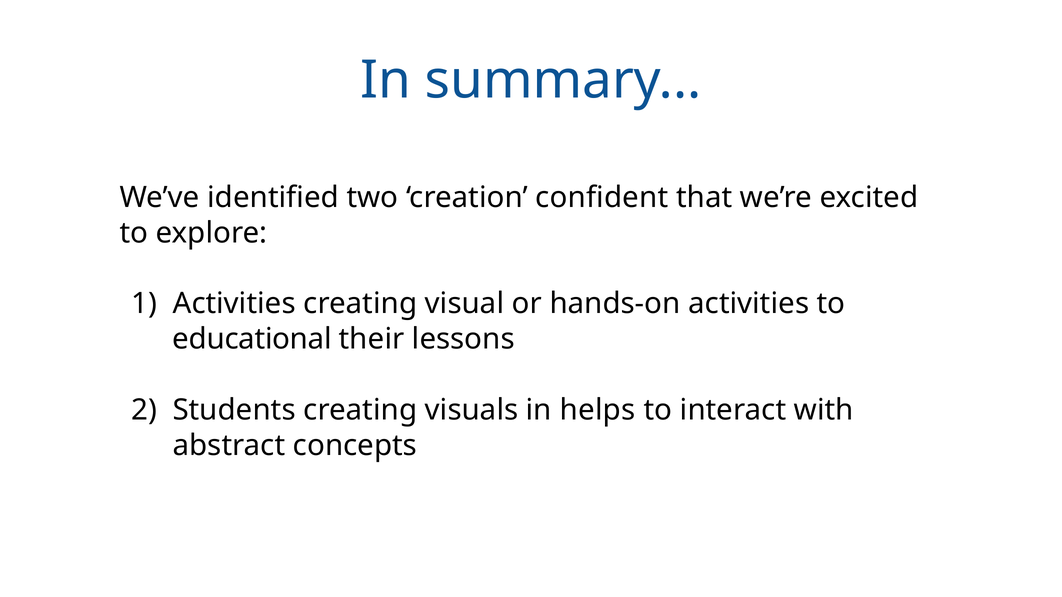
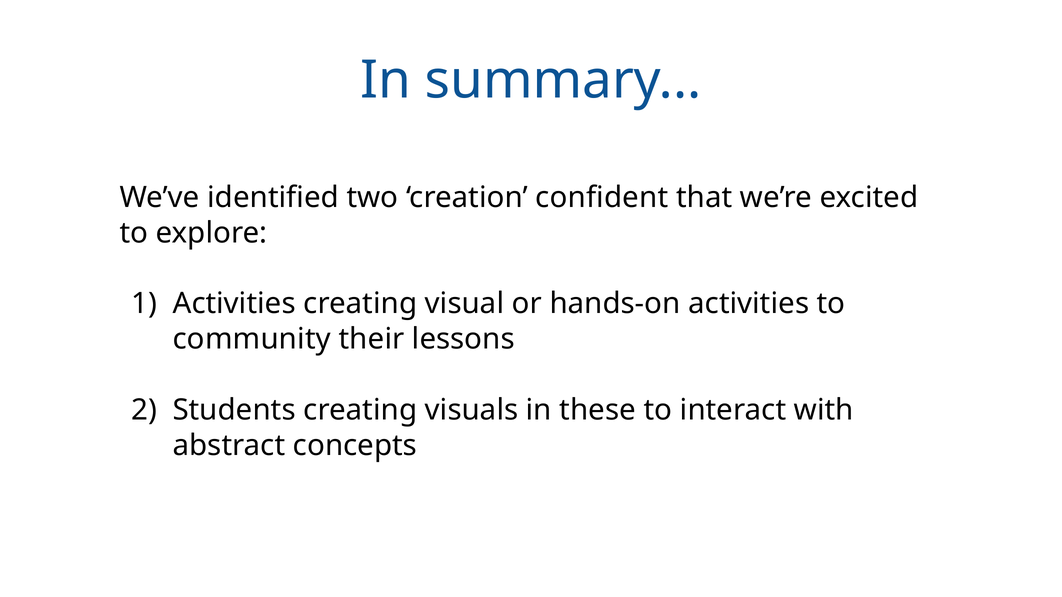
educational: educational -> community (252, 339)
helps: helps -> these (598, 410)
